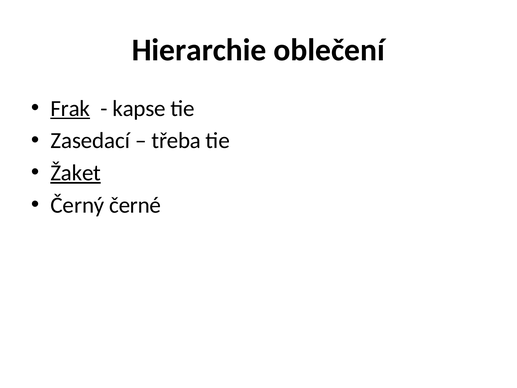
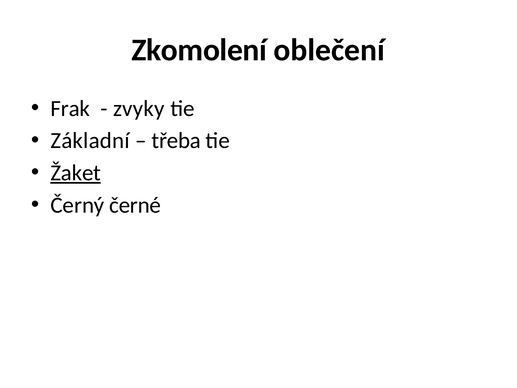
Hierarchie: Hierarchie -> Zkomolení (199, 50)
Frak underline: present -> none (70, 108)
kapse: kapse -> zvyky (139, 108)
Zasedací: Zasedací -> Základní (90, 141)
